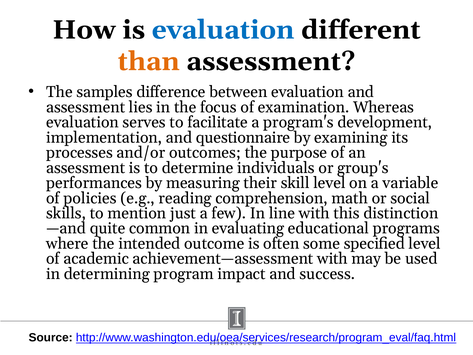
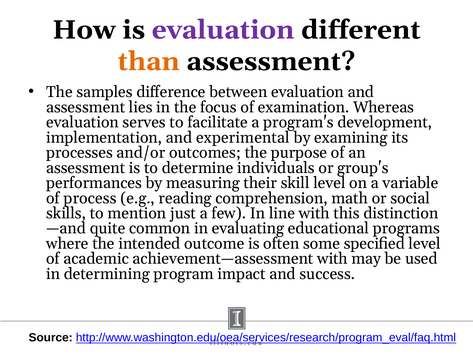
evaluation colour: blue -> purple (223, 30)
questionnaire: questionnaire -> experimental (243, 137)
policies: policies -> process (90, 198)
